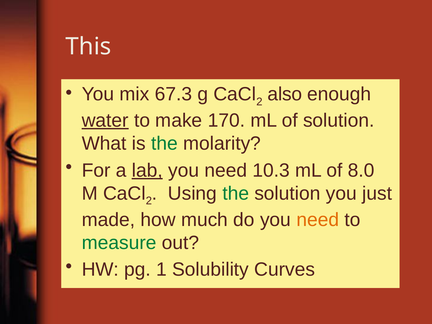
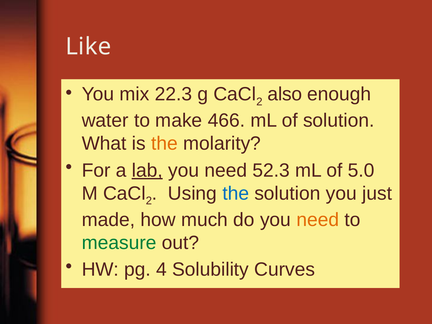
This: This -> Like (88, 47)
67.3: 67.3 -> 22.3 (173, 94)
water underline: present -> none (105, 120)
170: 170 -> 466 (226, 120)
the colour: green -> orange (164, 144)
10.3: 10.3 -> 52.3 (271, 170)
8.0: 8.0 -> 5.0 (361, 170)
the colour: green -> blue (236, 193)
1: 1 -> 4 (161, 270)
